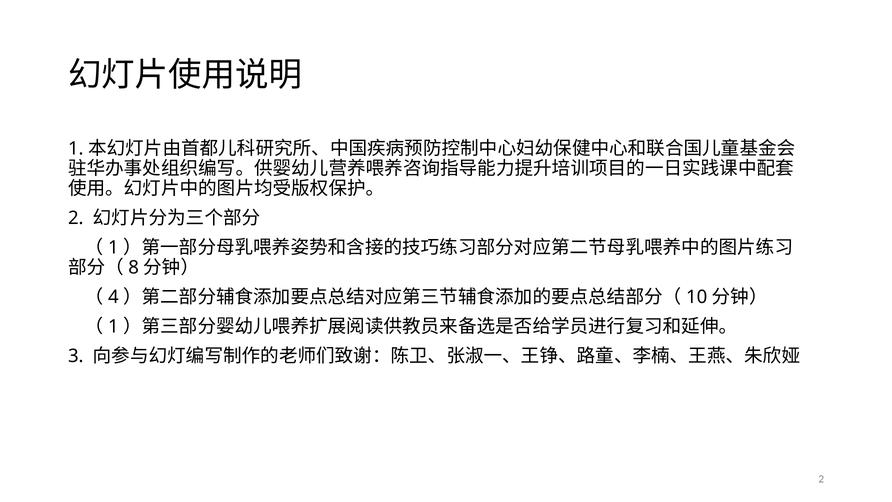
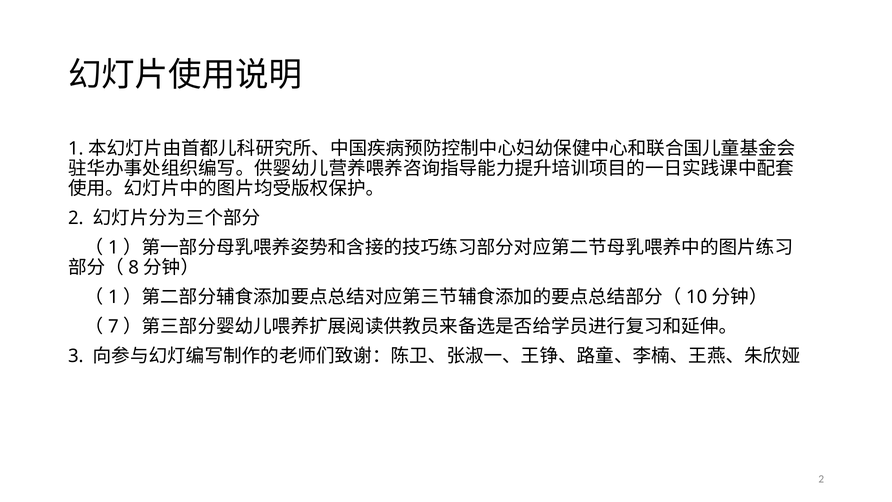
4: 4 -> 1 (113, 297)
1: 1 -> 7 (113, 326)
